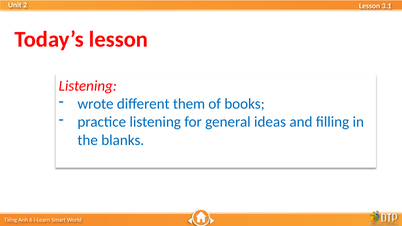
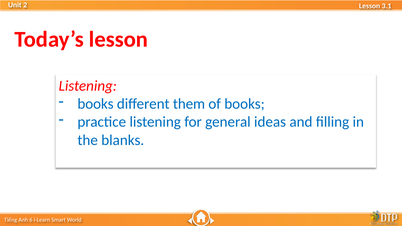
wrote: wrote -> books (96, 104)
